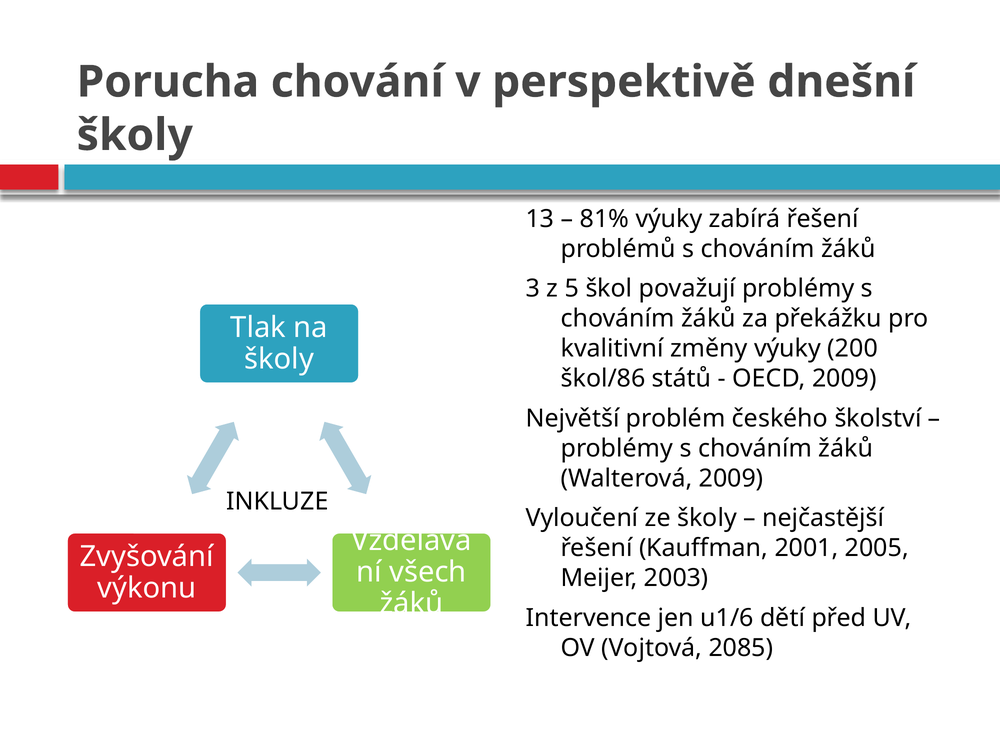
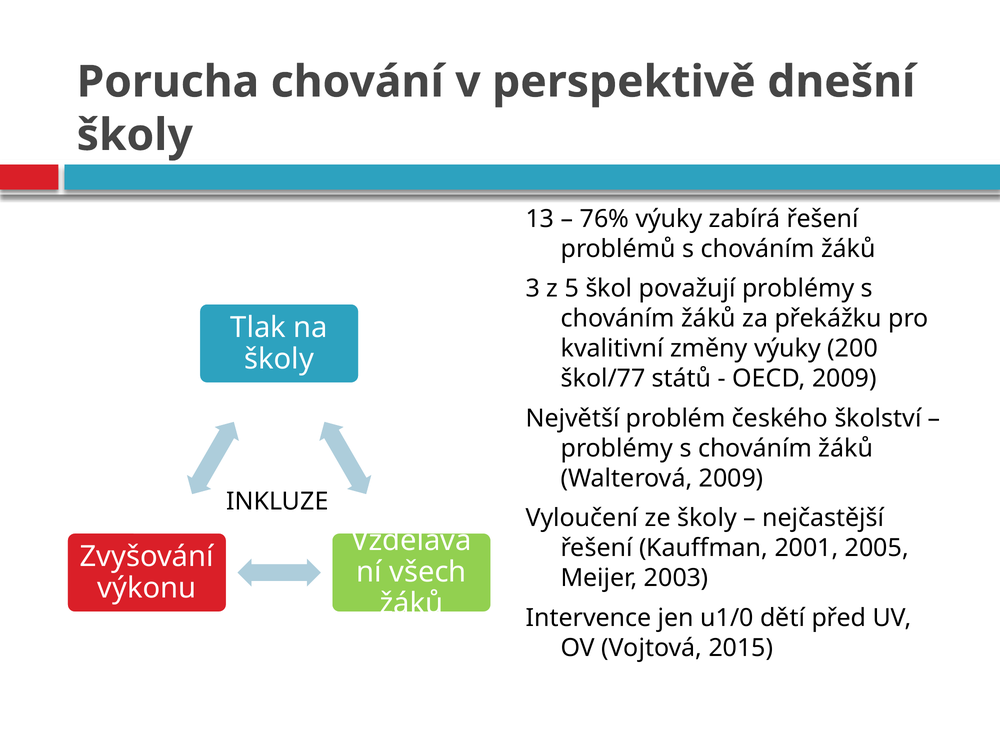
81%: 81% -> 76% (604, 219)
škol/86: škol/86 -> škol/77 (603, 379)
u1/6: u1/6 -> u1/0 (727, 618)
2085: 2085 -> 2015 (741, 648)
